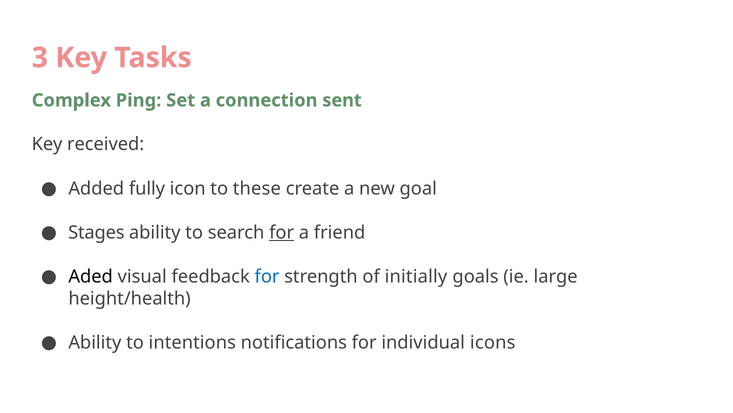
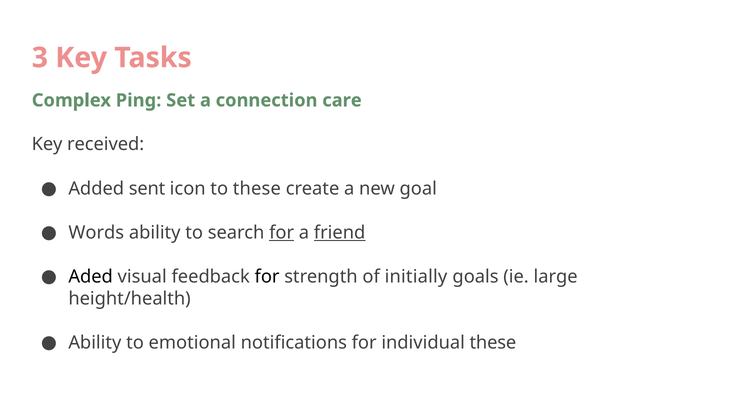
sent: sent -> care (342, 100)
fully: fully -> sent (147, 188)
Stages: Stages -> Words (96, 232)
friend underline: none -> present (340, 232)
for colour: blue -> black (267, 276)
intentions: intentions -> emotional (192, 342)
individual icons: icons -> these (493, 342)
